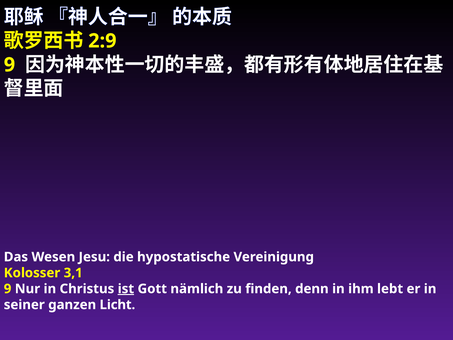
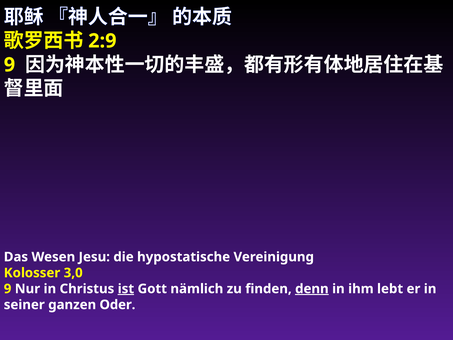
3,1: 3,1 -> 3,0 (73, 273)
denn underline: none -> present (312, 289)
Licht: Licht -> Oder (117, 305)
